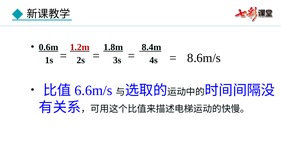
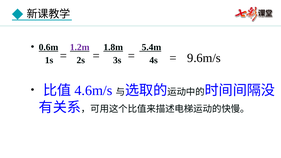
1.2m colour: red -> purple (80, 47)
8.4m: 8.4m -> 5.4m (151, 47)
8.6m/s: 8.6m/s -> 9.6m/s (204, 58)
6.6m/s: 6.6m/s -> 4.6m/s (93, 91)
